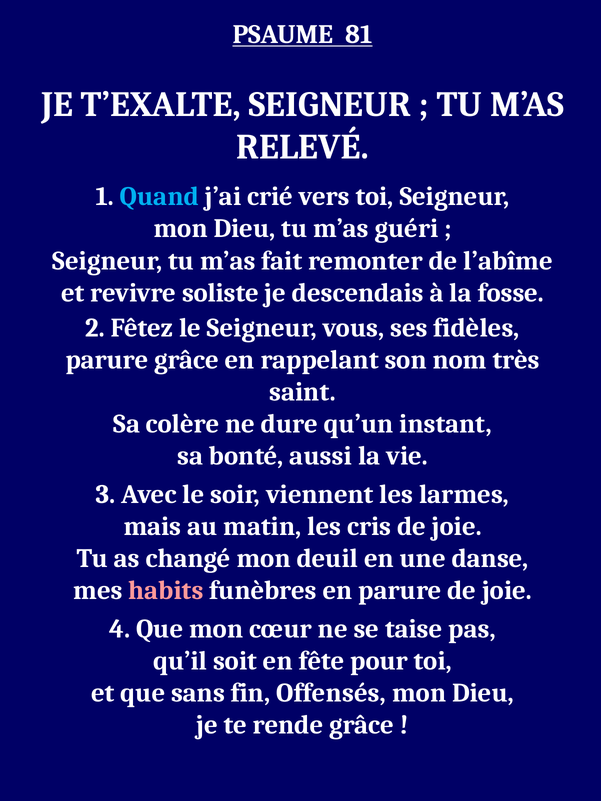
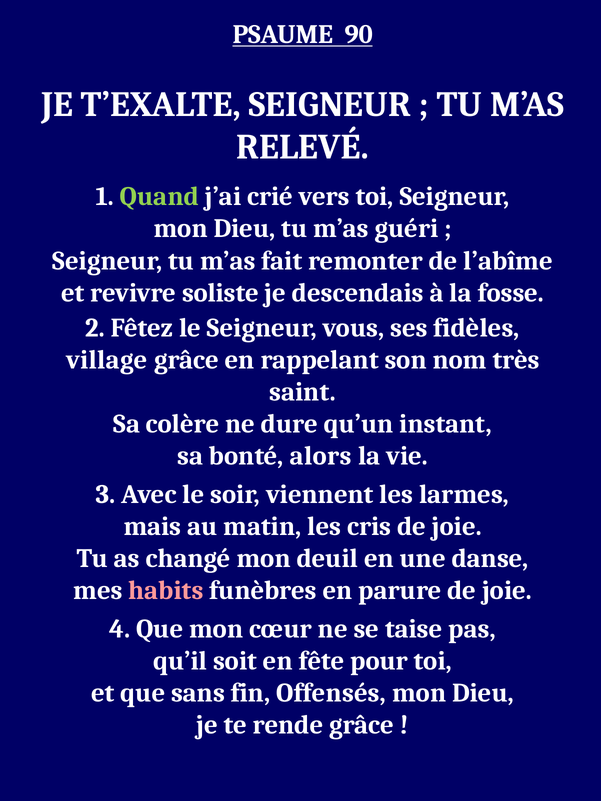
81: 81 -> 90 (359, 34)
Quand colour: light blue -> light green (159, 197)
parure: parure -> village (107, 360)
aussi: aussi -> alors (321, 456)
